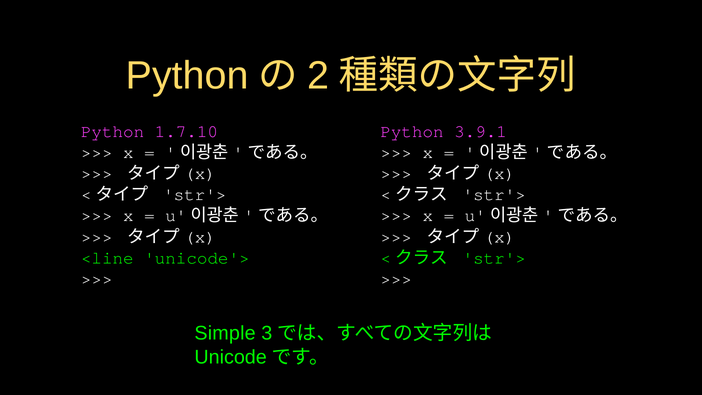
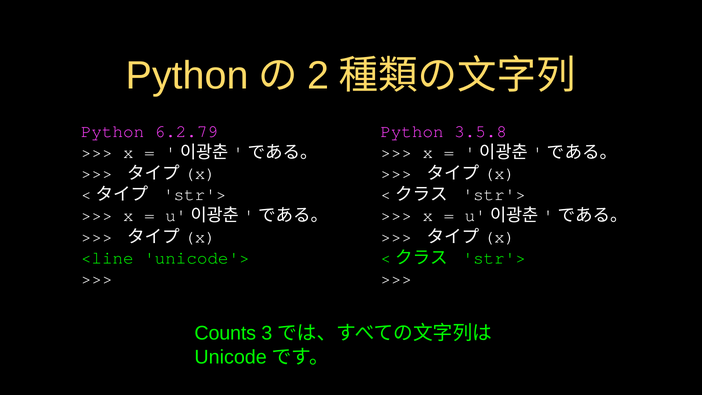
1.7.10: 1.7.10 -> 6.2.79 (186, 131)
3.9.1: 3.9.1 -> 3.5.8 (481, 131)
Simple: Simple -> Counts (225, 333)
